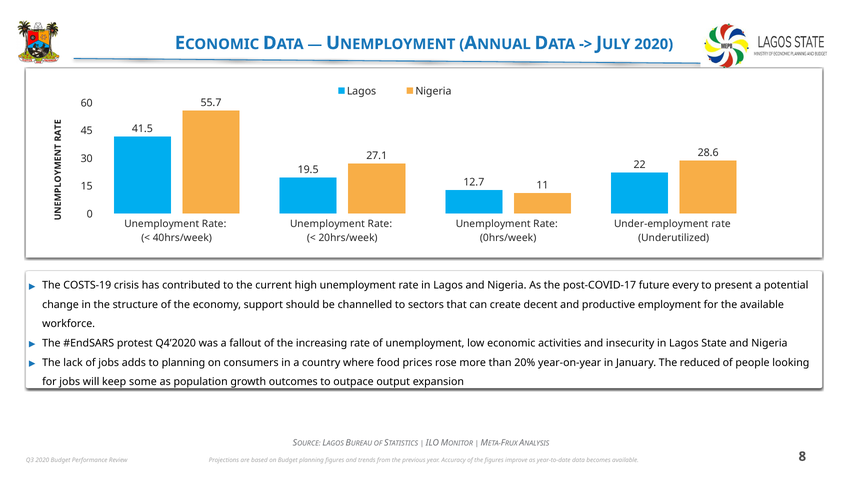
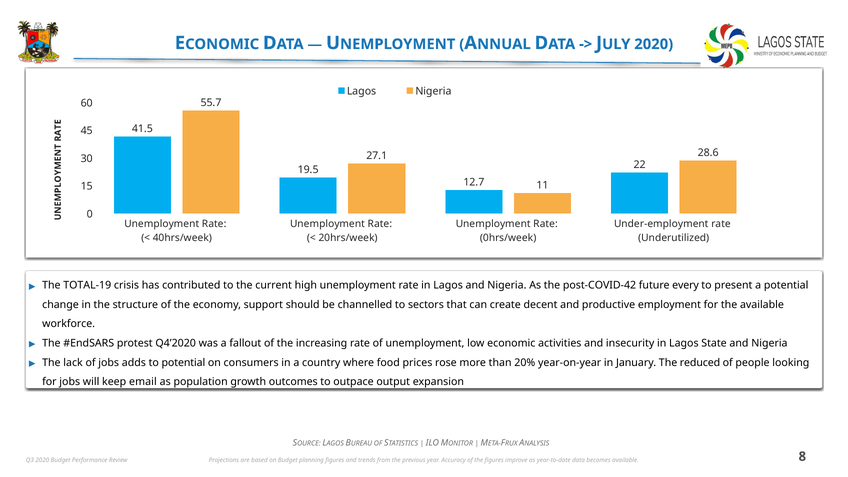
COSTS-19: COSTS-19 -> TOTAL-19 (87, 285)
post-COVID-17: post-COVID-17 -> post-COVID-42 (600, 285)
to planning: planning -> potential (183, 363)
some: some -> email (143, 382)
